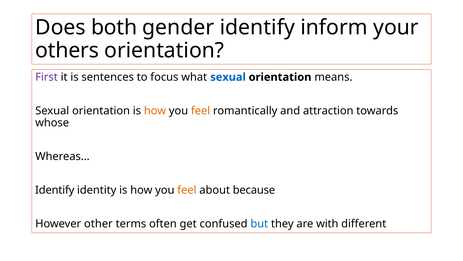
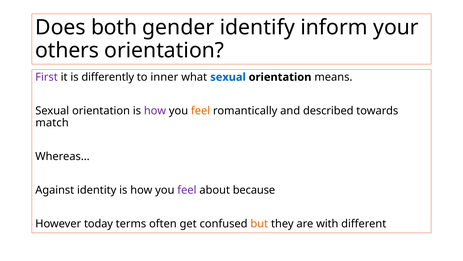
sentences: sentences -> differently (108, 77)
focus: focus -> inner (164, 77)
how colour: orange -> purple (155, 111)
attraction: attraction -> described (328, 111)
whose: whose -> match (52, 123)
Identify: Identify -> Against (55, 190)
feel colour: orange -> purple (187, 190)
other: other -> today (99, 223)
but colour: blue -> orange (259, 223)
